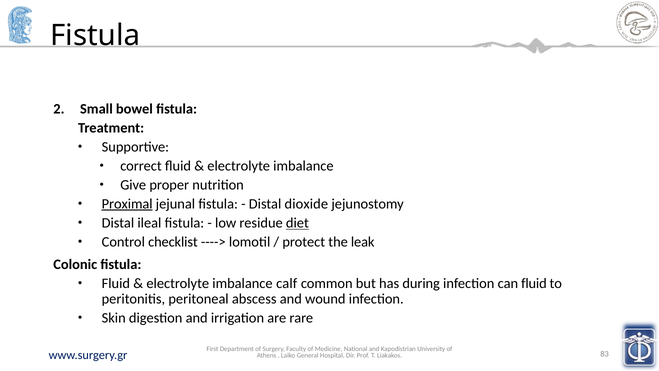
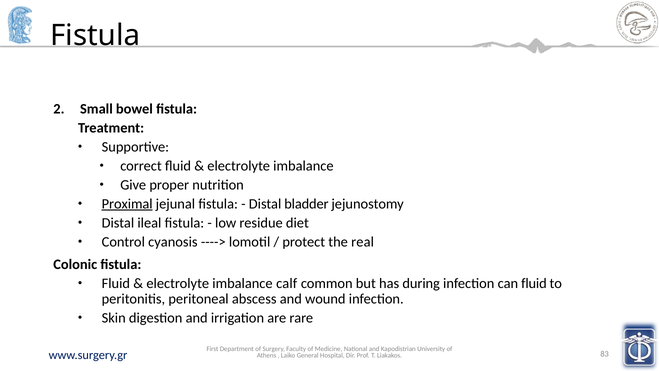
dioxide: dioxide -> bladder (306, 204)
diet underline: present -> none (297, 223)
checklist: checklist -> cyanosis (173, 242)
leak: leak -> real (363, 242)
